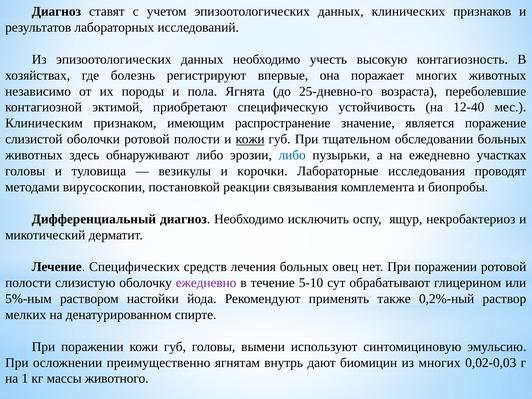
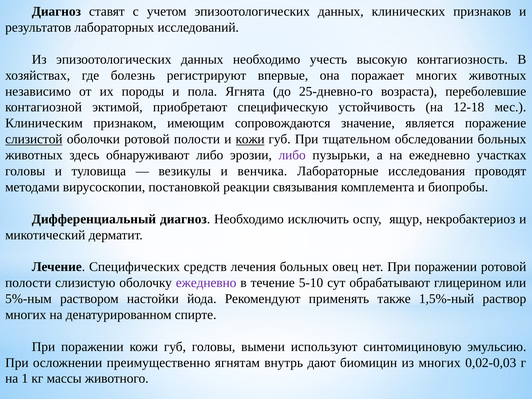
12-40: 12-40 -> 12-18 (469, 107)
распространение: распространение -> сопровождаются (283, 123)
слизистой underline: none -> present (34, 139)
либо colour: blue -> purple (292, 155)
корочки: корочки -> венчика (262, 171)
0,2%-ный: 0,2%-ный -> 1,5%-ный (447, 299)
мелких: мелких -> многих (26, 315)
